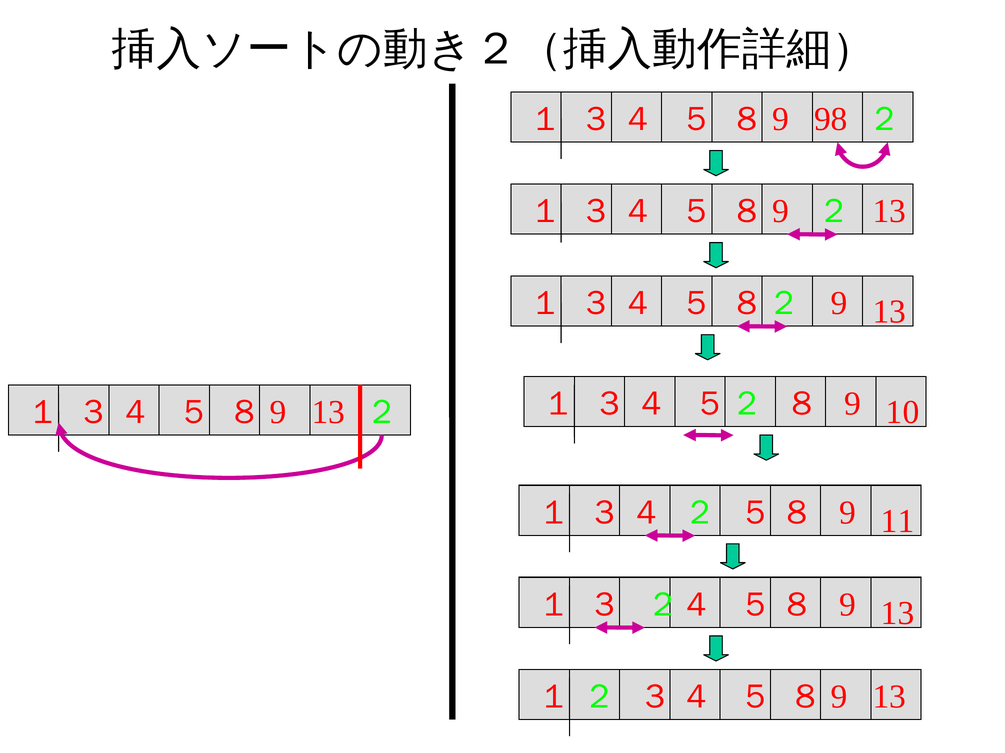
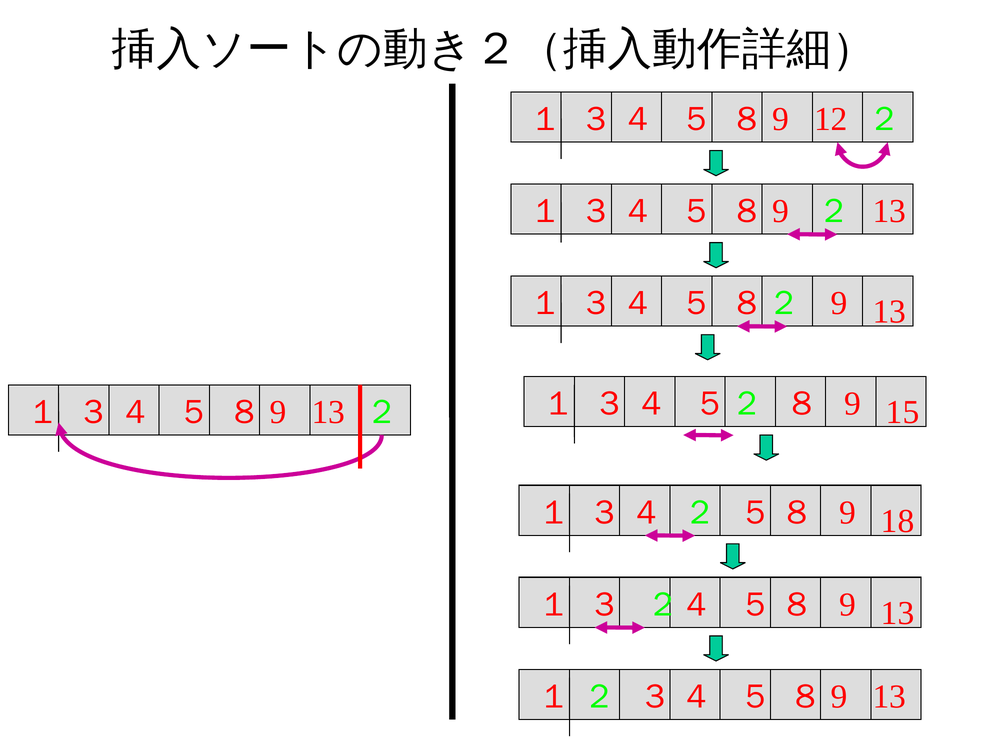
98: 98 -> 12 (831, 119)
10: 10 -> 15 (903, 413)
11: 11 -> 18 (898, 521)
